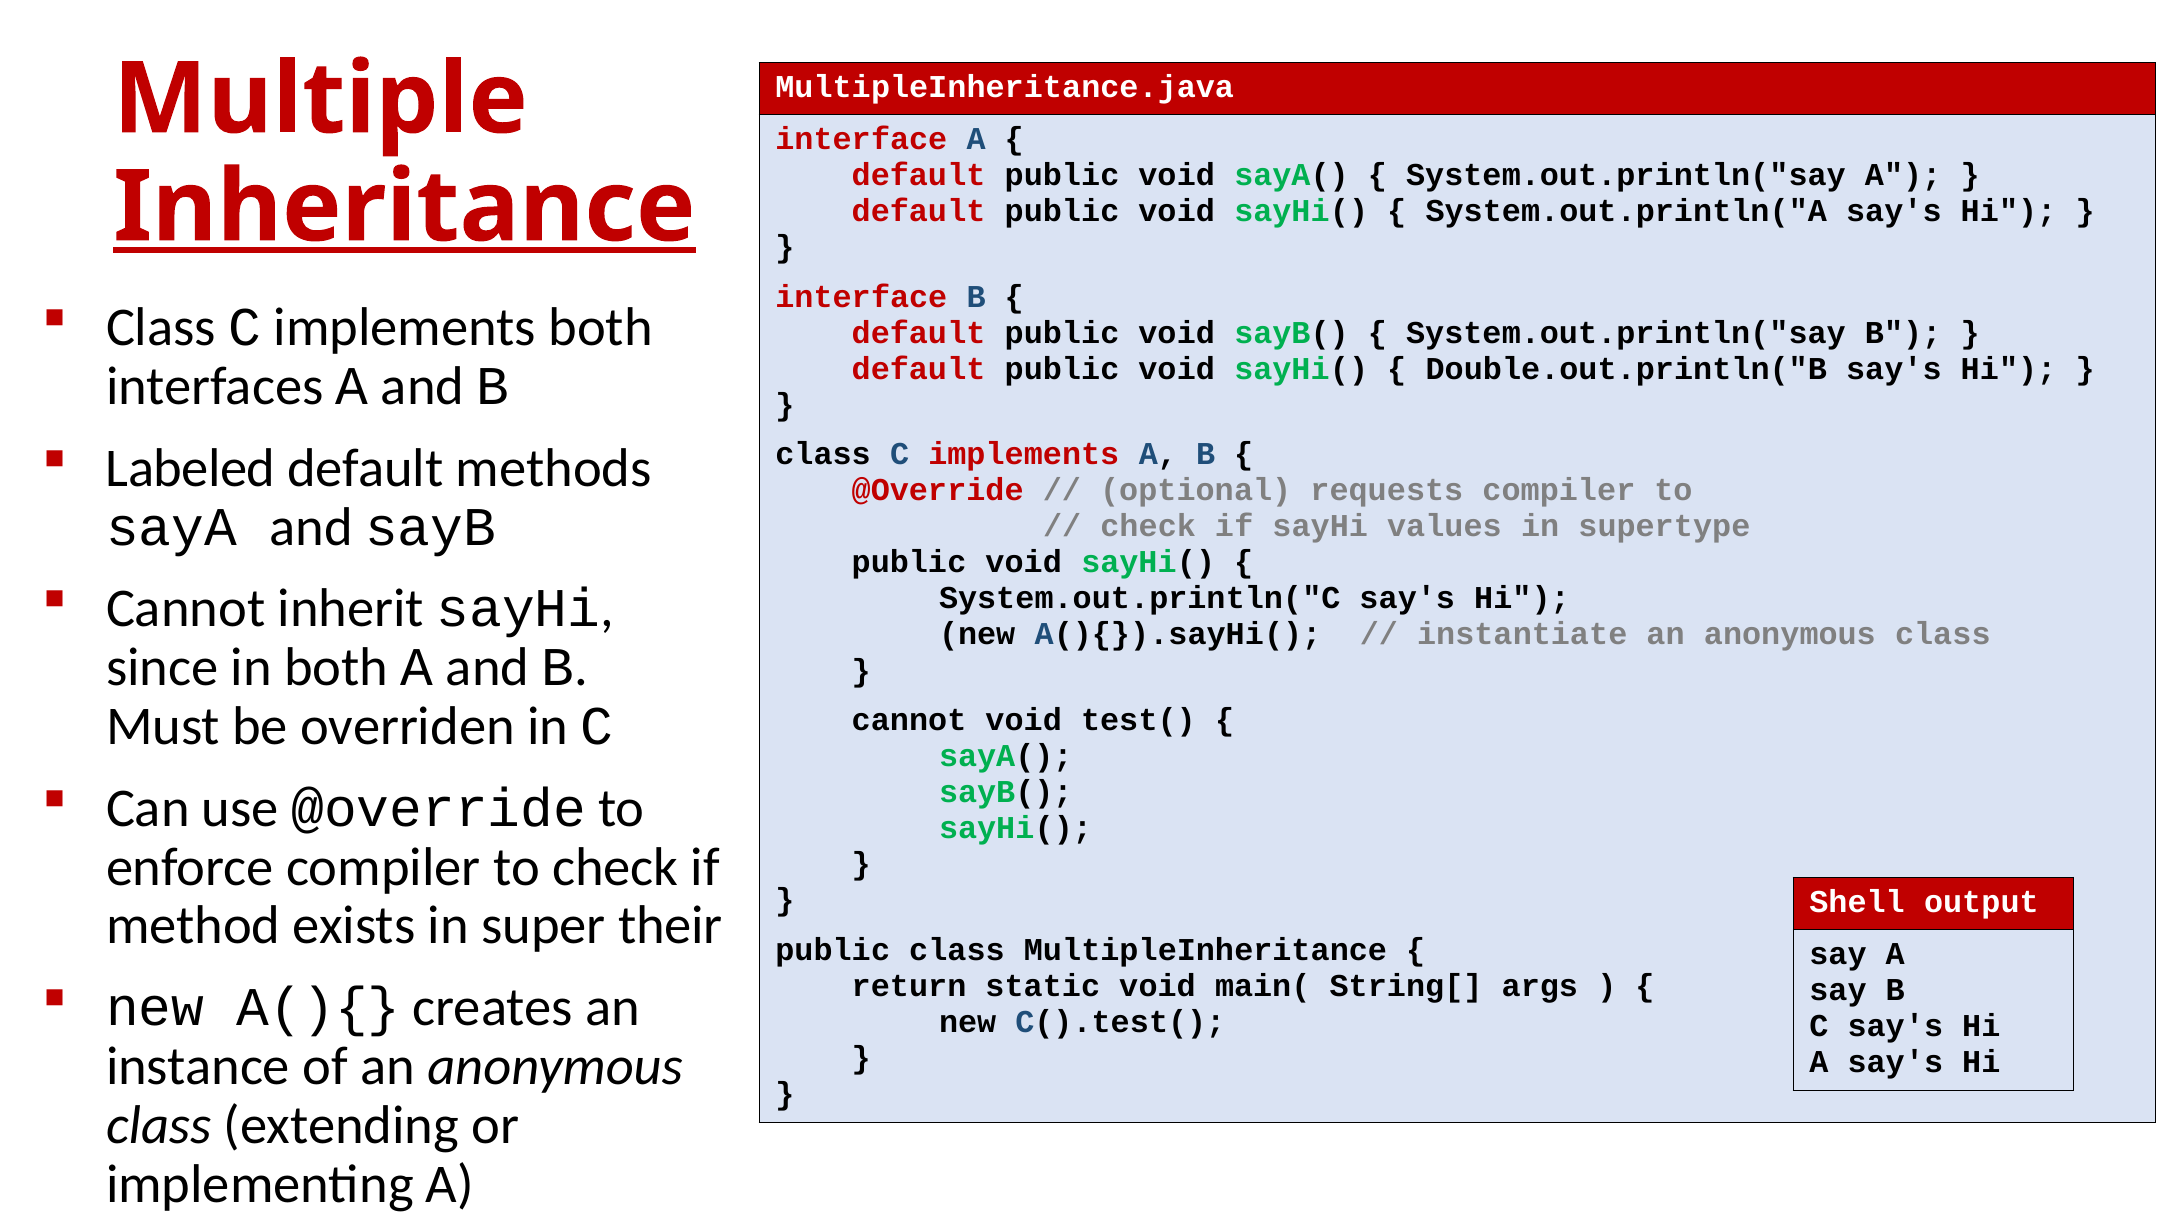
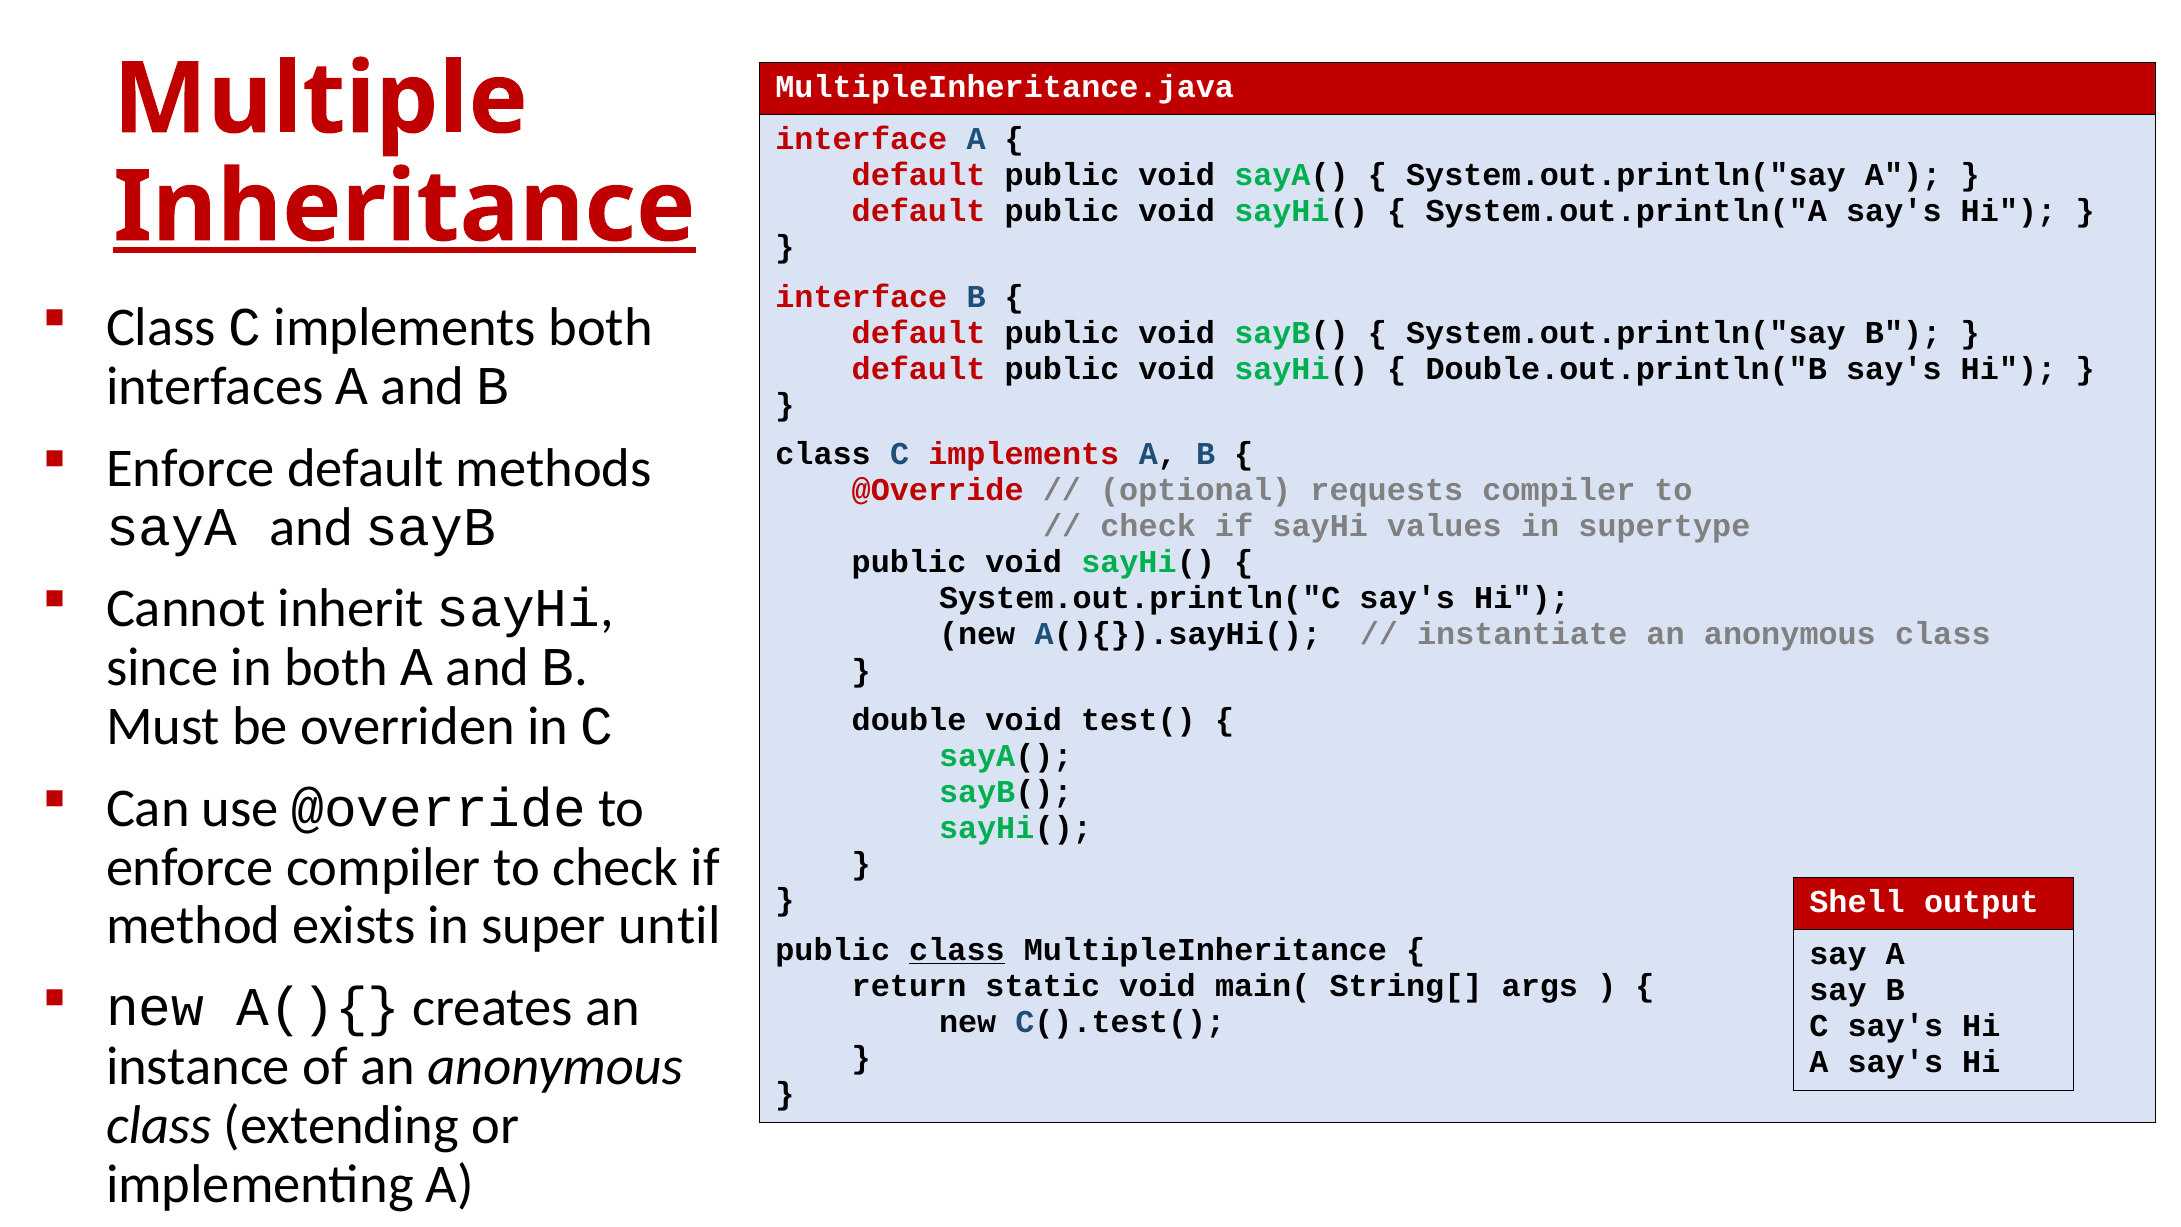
Labeled: Labeled -> Enforce (191, 468)
cannot: cannot -> double (909, 720)
their: their -> until (670, 926)
class underline: none -> present (957, 950)
